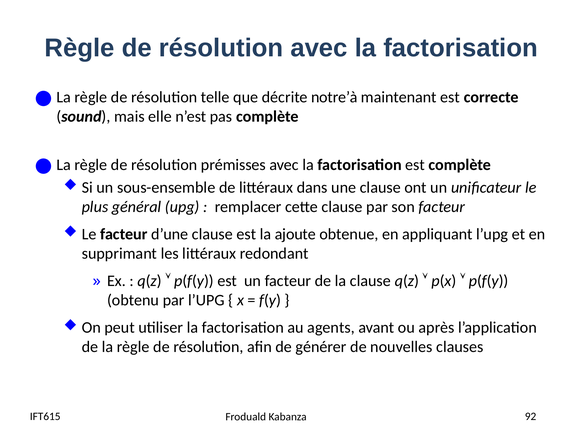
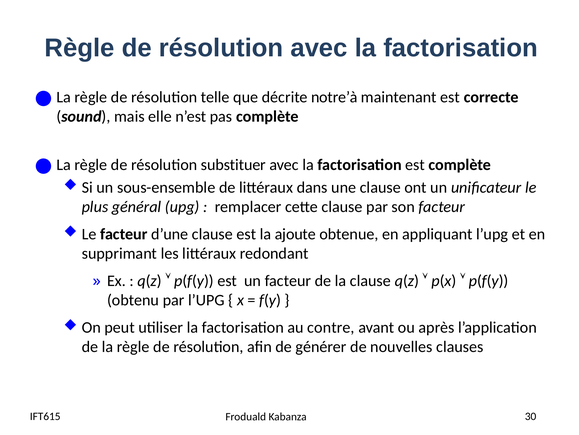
prémisses: prémisses -> substituer (233, 165)
agents: agents -> contre (331, 327)
92: 92 -> 30 (531, 416)
